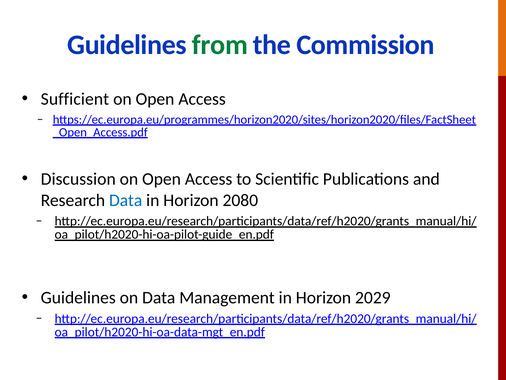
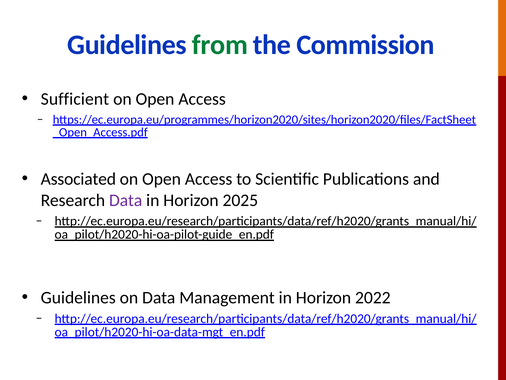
Discussion: Discussion -> Associated (78, 179)
Data colour: blue -> purple (126, 200)
2080: 2080 -> 2025 (240, 200)
2029: 2029 -> 2022 (373, 297)
